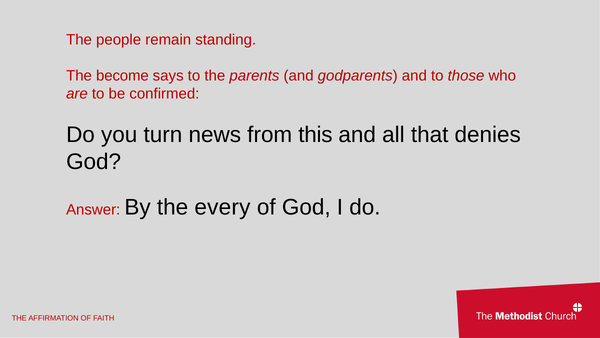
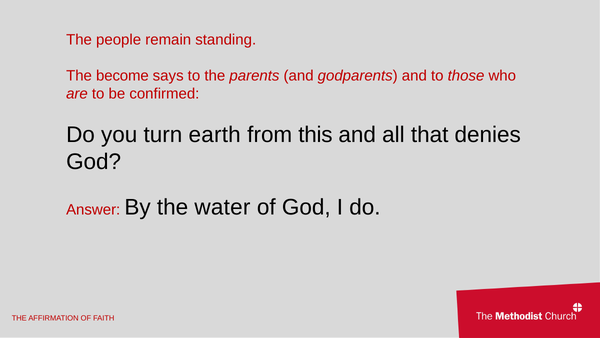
news: news -> earth (215, 135)
every: every -> water (222, 207)
